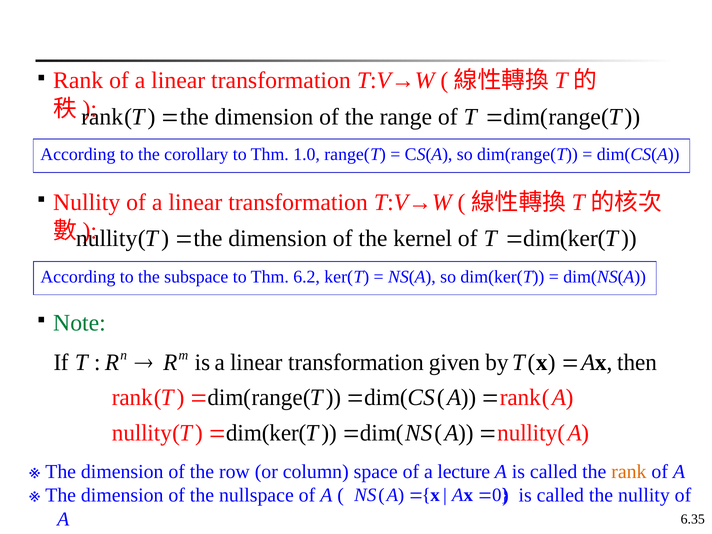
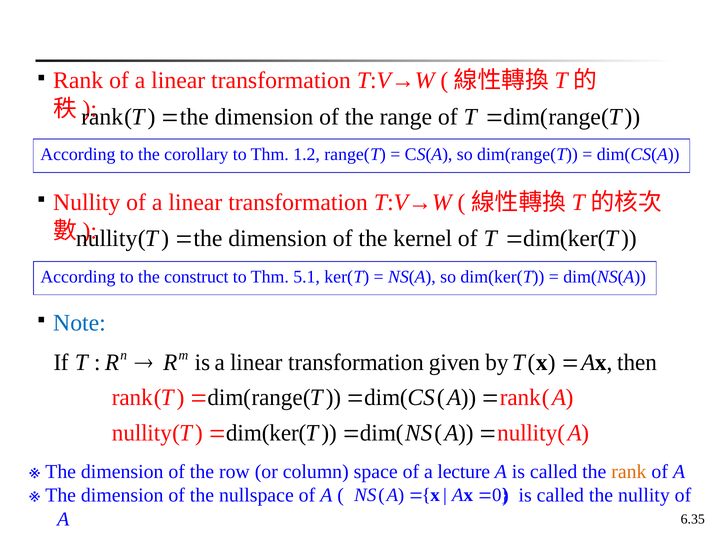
1.0: 1.0 -> 1.2 (307, 154)
subspace: subspace -> construct (196, 277)
6.2: 6.2 -> 5.1 (307, 277)
Note colour: green -> blue (79, 323)
